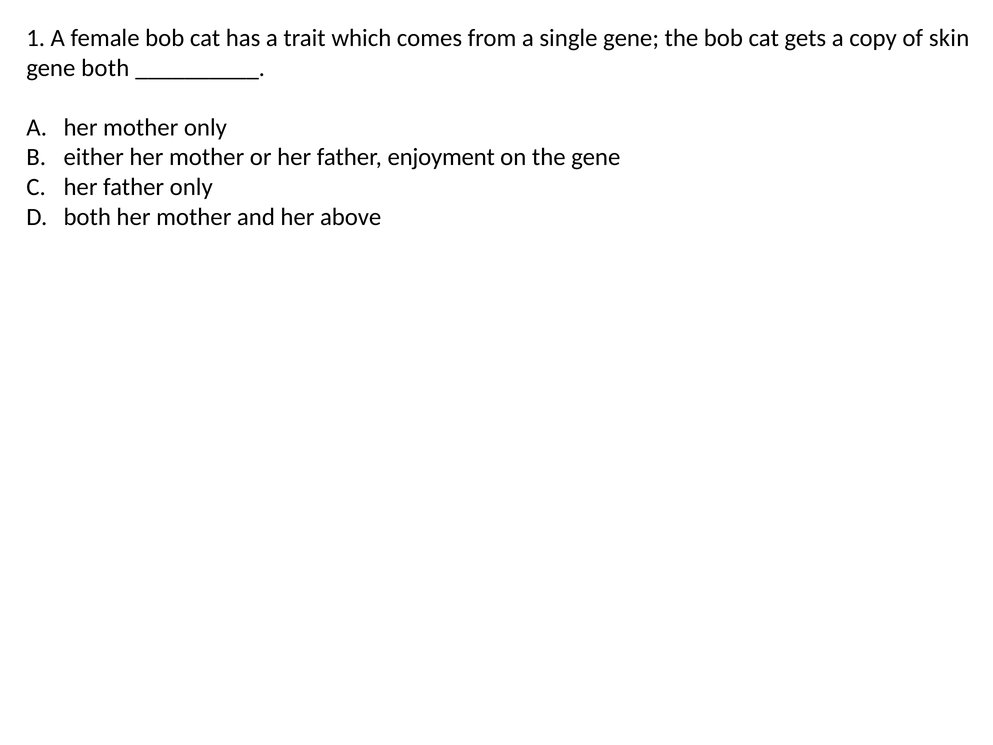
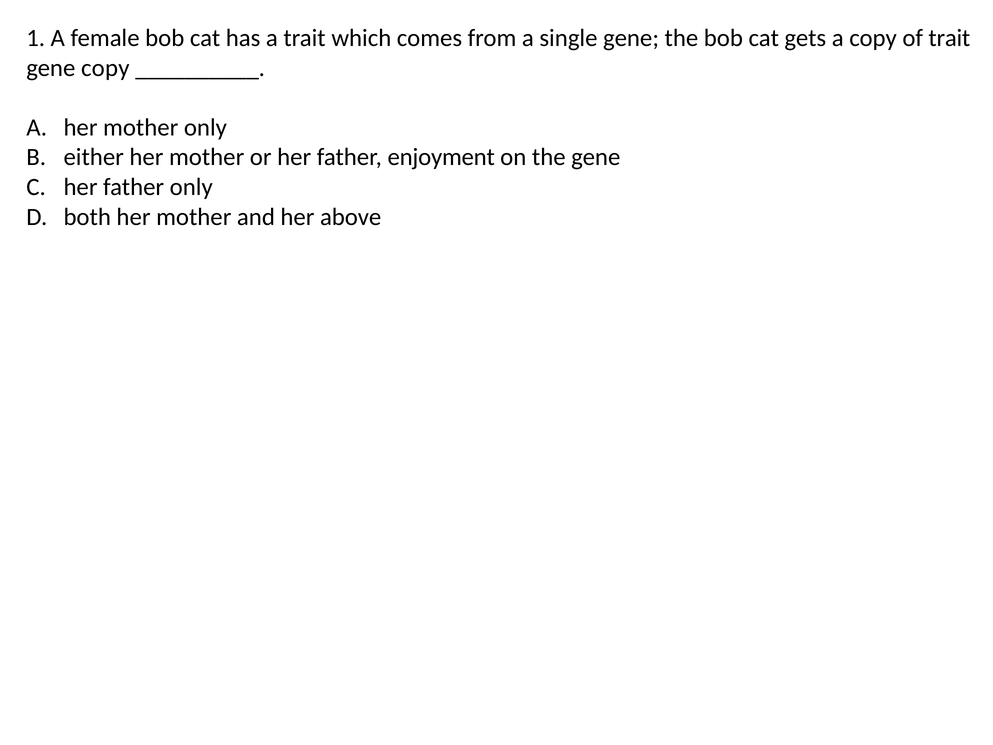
of skin: skin -> trait (949, 38)
gene both: both -> copy (105, 68)
